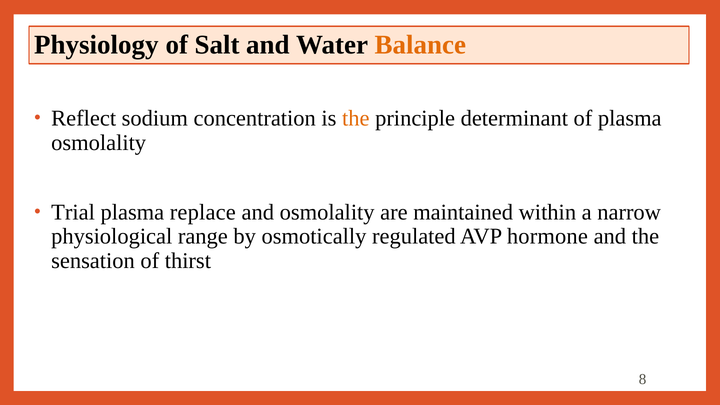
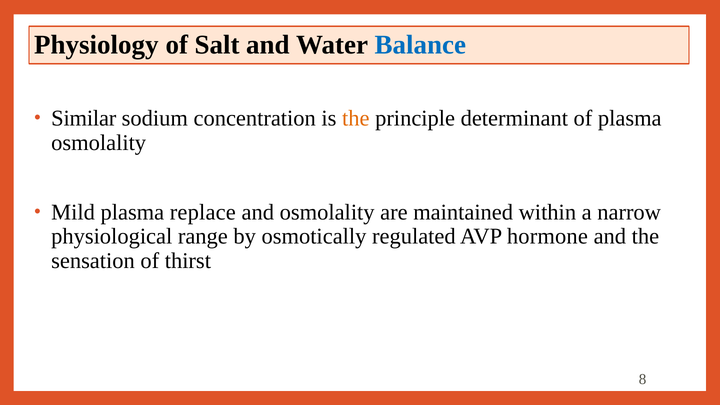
Balance colour: orange -> blue (421, 45)
Reflect: Reflect -> Similar (84, 118)
Trial: Trial -> Mild (73, 212)
